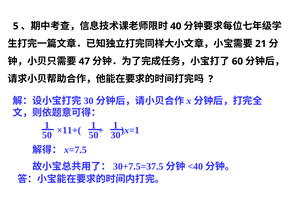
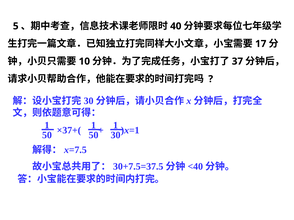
21: 21 -> 17 (261, 44)
47: 47 -> 10 (84, 61)
60: 60 -> 37 (237, 61)
×11+(: ×11+( -> ×37+( (69, 131)
